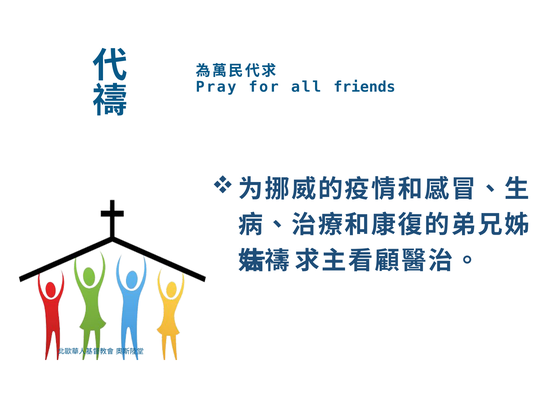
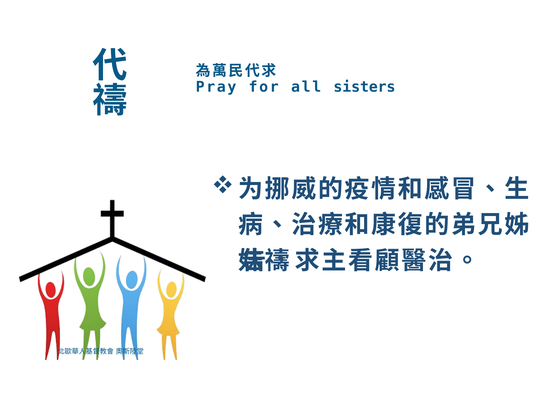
friends: friends -> sisters (364, 87)
